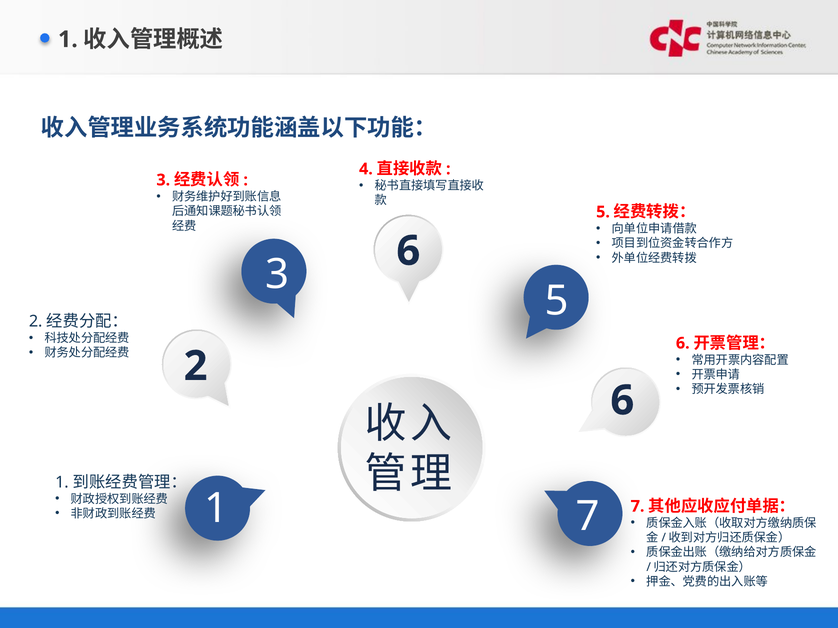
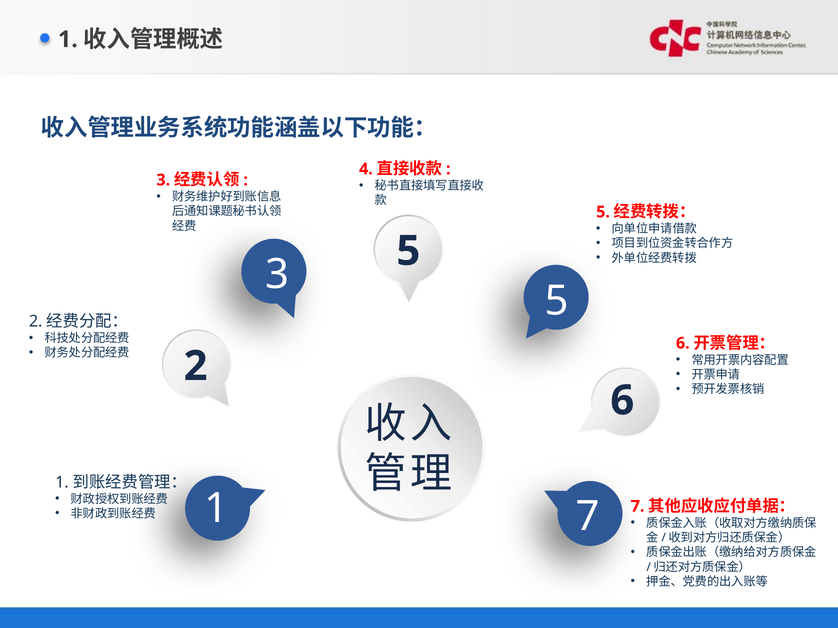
3 6: 6 -> 5 (408, 251)
